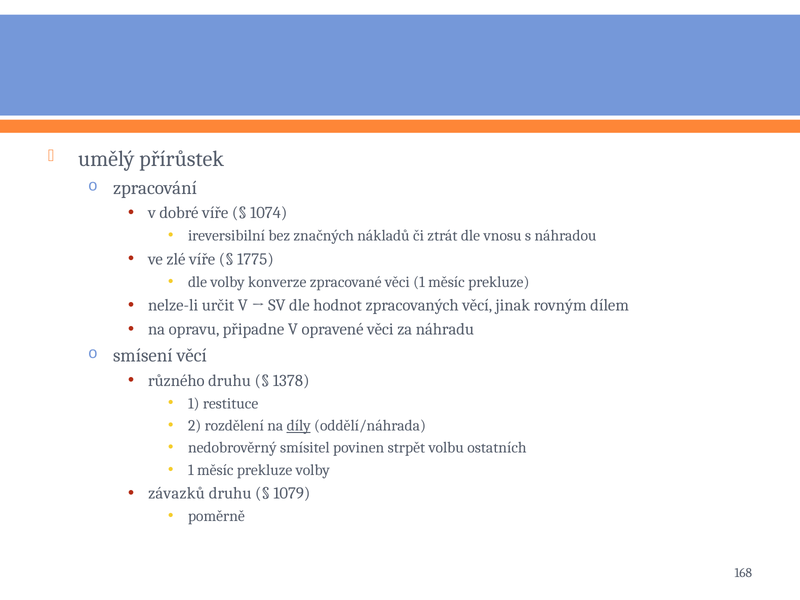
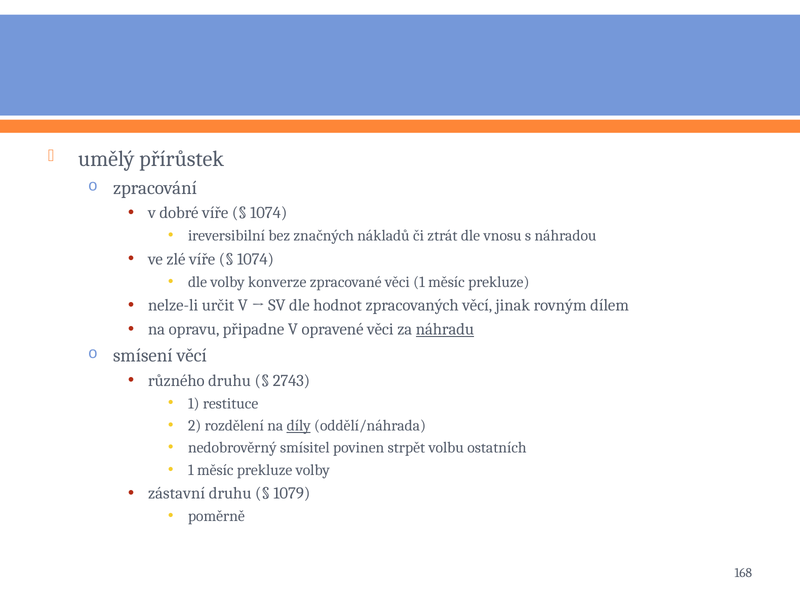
1775: 1775 -> 1074 (256, 259)
náhradu underline: none -> present (445, 329)
1378: 1378 -> 2743 (291, 381)
závazků: závazků -> zástavní (177, 493)
